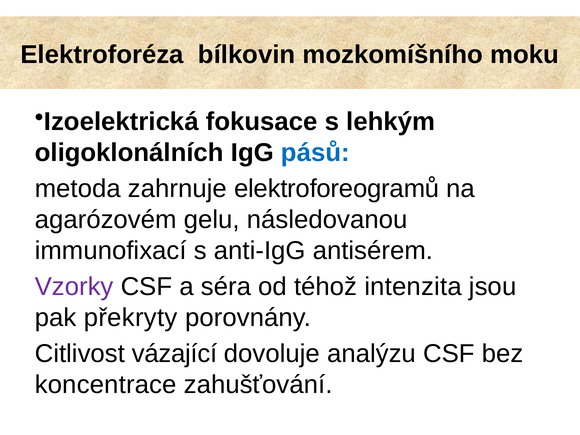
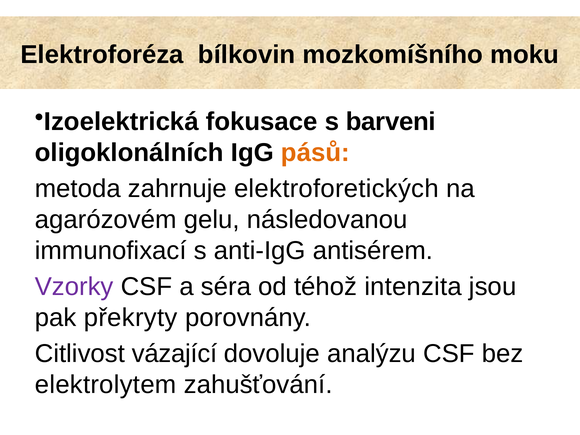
lehkým: lehkým -> barveni (391, 122)
pásů colour: blue -> orange (315, 153)
elektroforeogramů: elektroforeogramů -> elektroforetických (336, 189)
koncentrace: koncentrace -> elektrolytem (106, 385)
